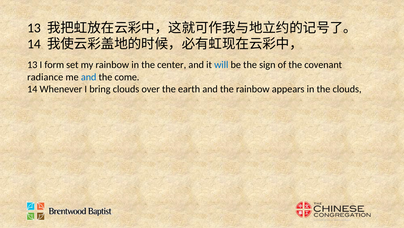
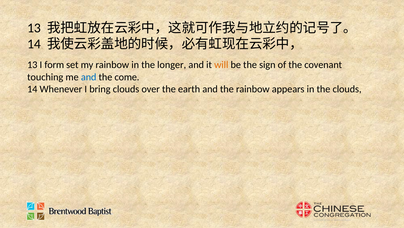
center: center -> longer (172, 65)
will colour: blue -> orange (221, 65)
radiance: radiance -> touching (45, 77)
